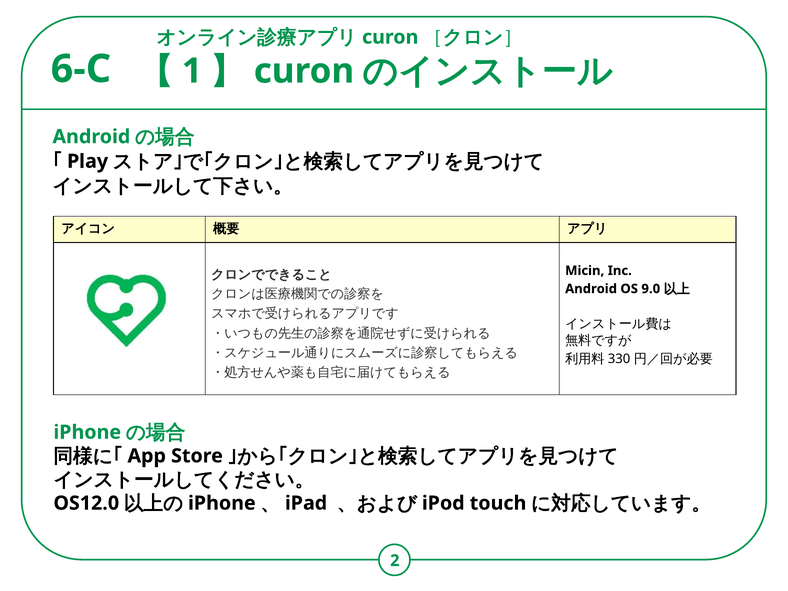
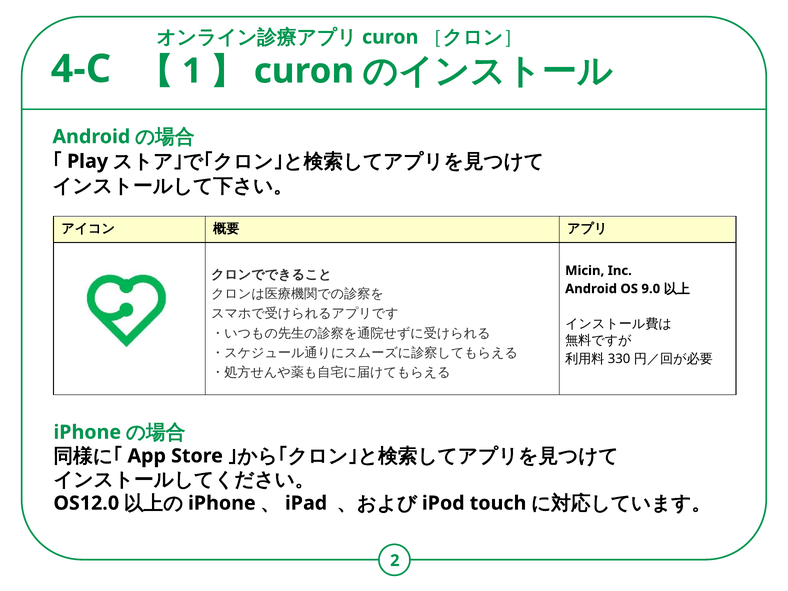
6-C: 6-C -> 4-C (81, 69)
